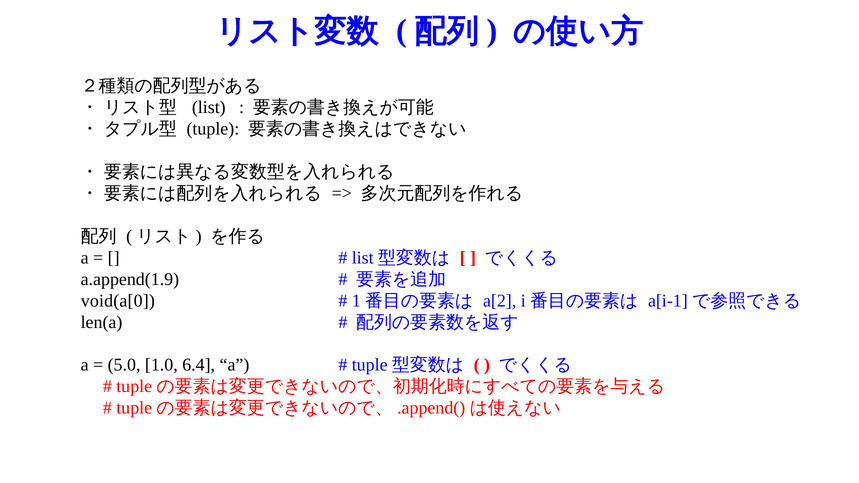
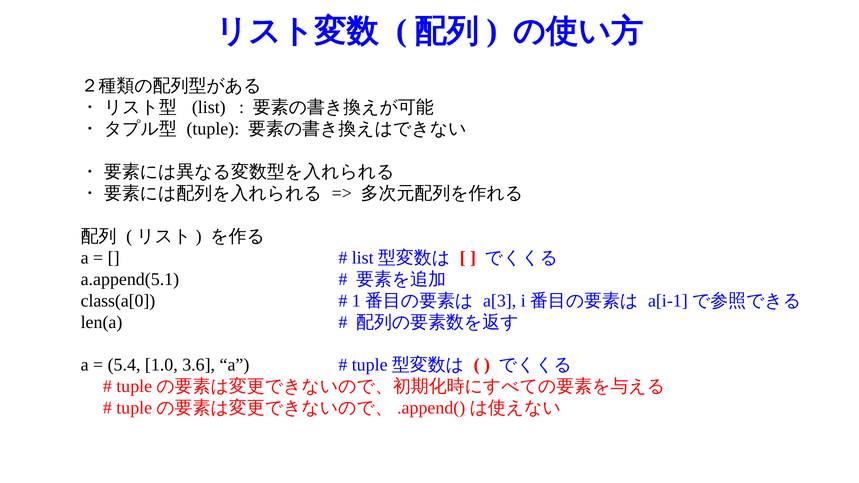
a.append(1.9: a.append(1.9 -> a.append(5.1 (130, 279)
void(a[0: void(a[0 -> class(a[0 (118, 301)
a[2: a[2 -> a[3 (500, 301)
5.0: 5.0 -> 5.4 (124, 365)
6.4: 6.4 -> 3.6 (199, 365)
